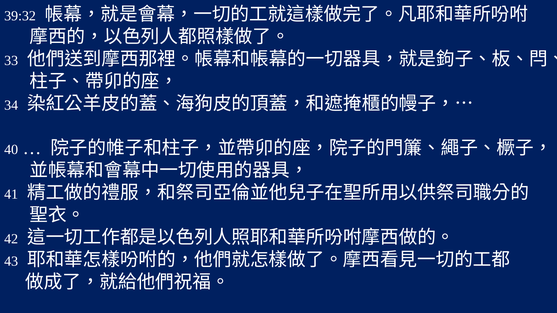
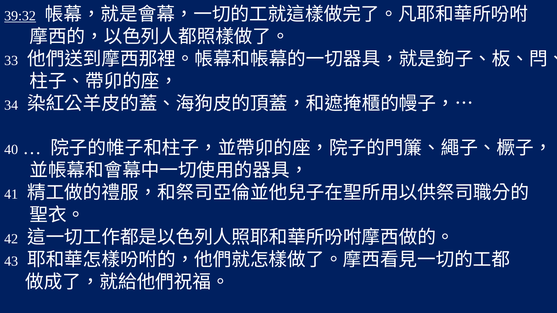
39:32 underline: none -> present (20, 16)
